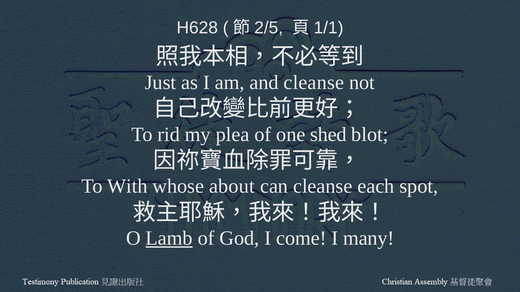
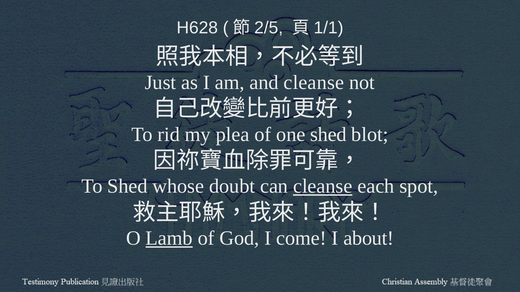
To With: With -> Shed (127, 187)
about: about -> doubt (232, 187)
cleanse underline: none -> present (323, 187)
many: many -> about (369, 239)
